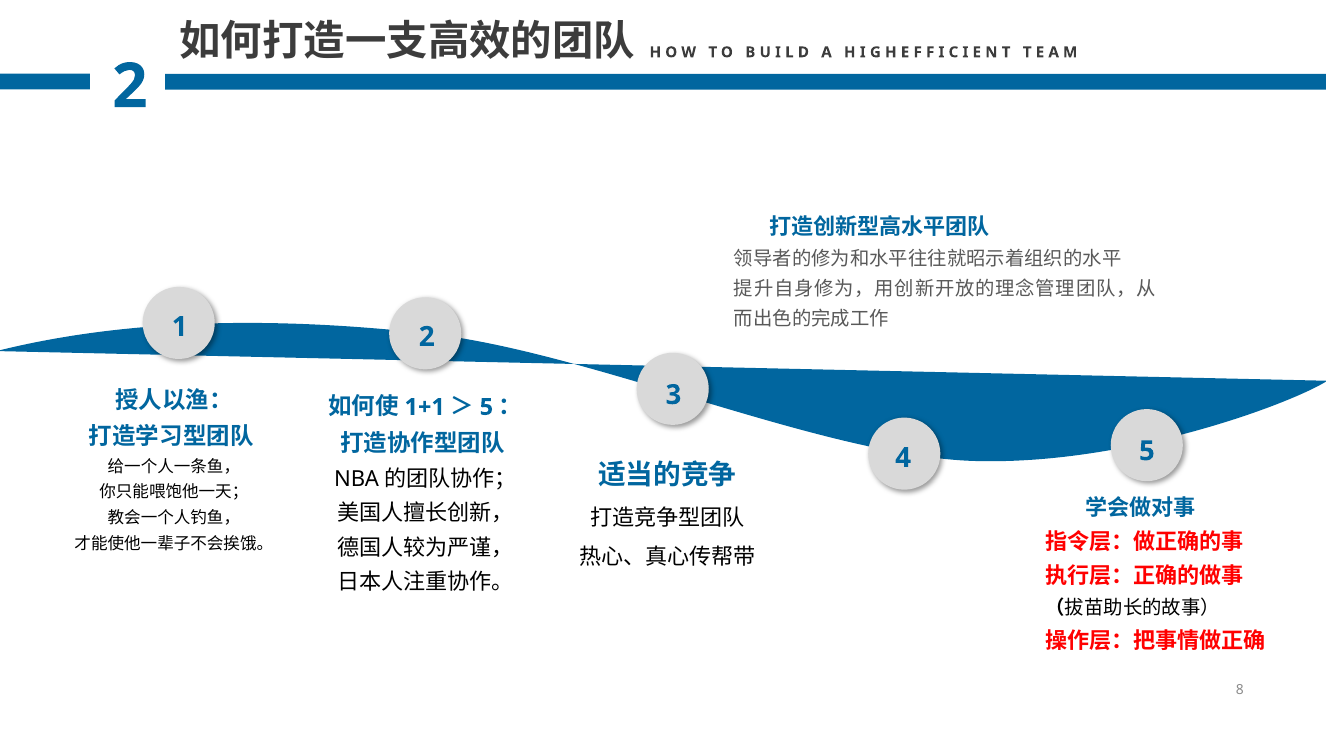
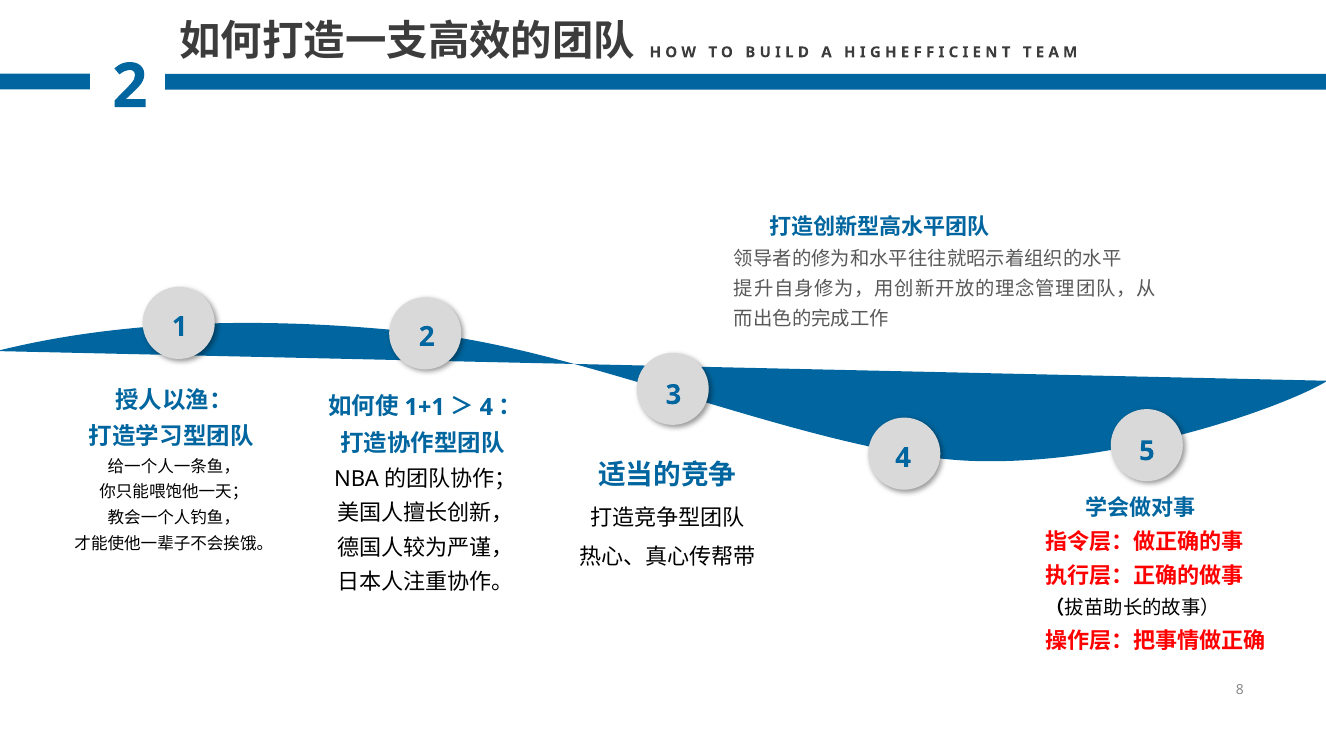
5: 5 -> 4 (486, 407)
